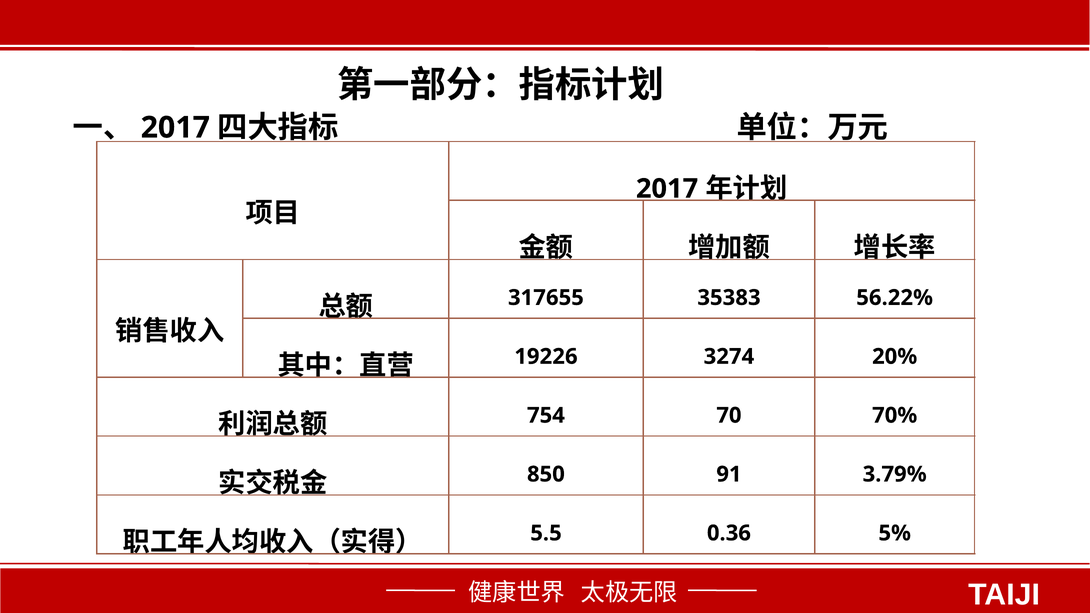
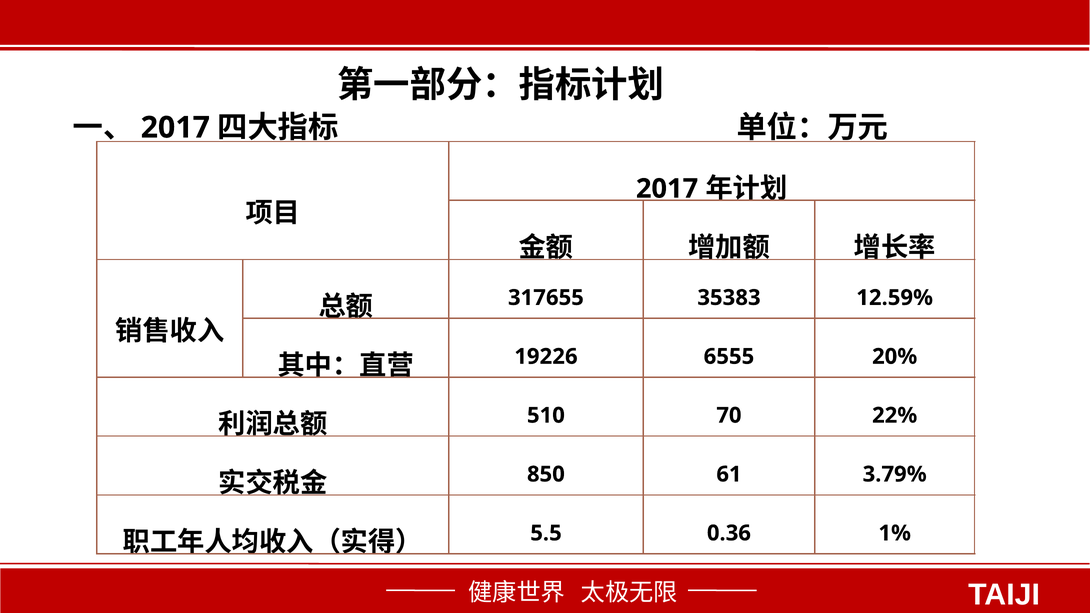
56.22%: 56.22% -> 12.59% (895, 298)
3274: 3274 -> 6555 (729, 357)
754: 754 -> 510 (546, 415)
70%: 70% -> 22% (895, 415)
91: 91 -> 61 (729, 474)
5%: 5% -> 1% (895, 533)
